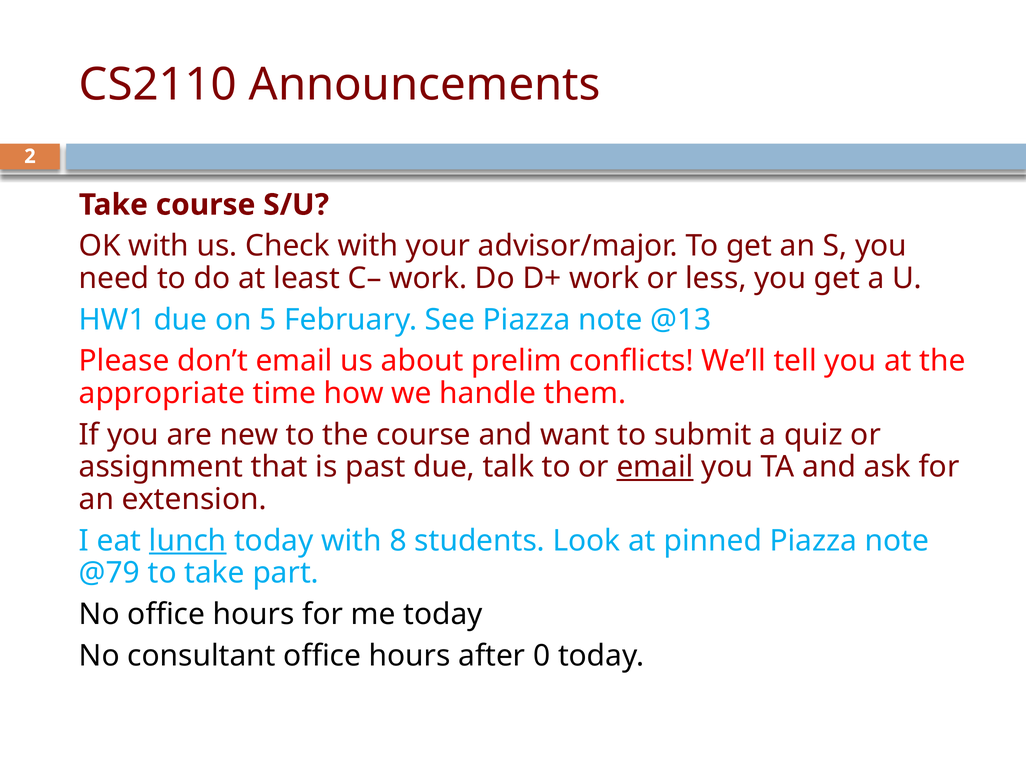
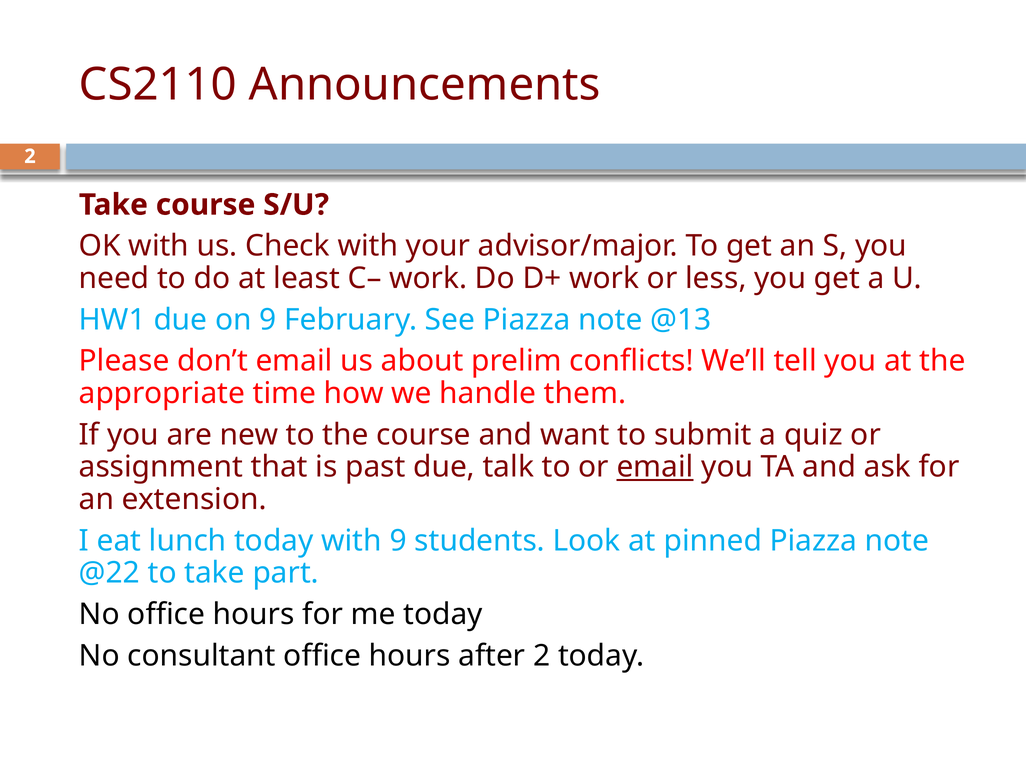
on 5: 5 -> 9 (268, 320)
lunch underline: present -> none (188, 540)
with 8: 8 -> 9 (398, 540)
@79: @79 -> @22 (109, 573)
after 0: 0 -> 2 (542, 655)
